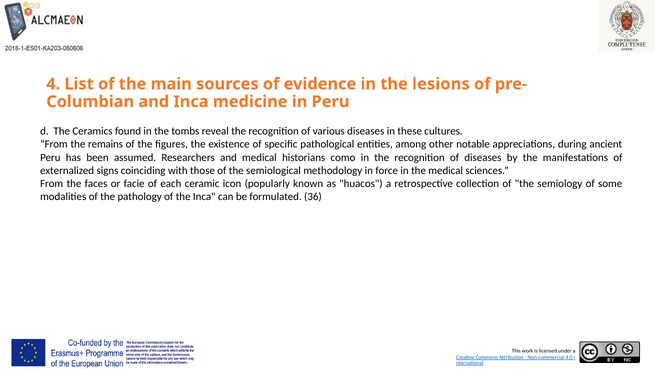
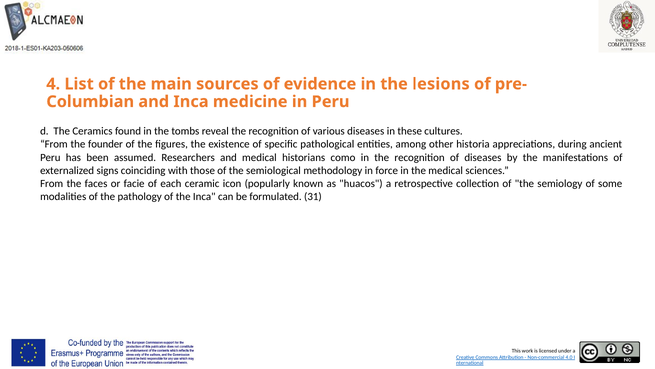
remains: remains -> founder (105, 144)
notable: notable -> historia (473, 144)
36: 36 -> 31 (313, 196)
